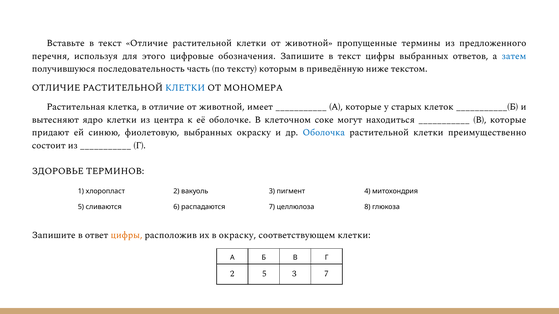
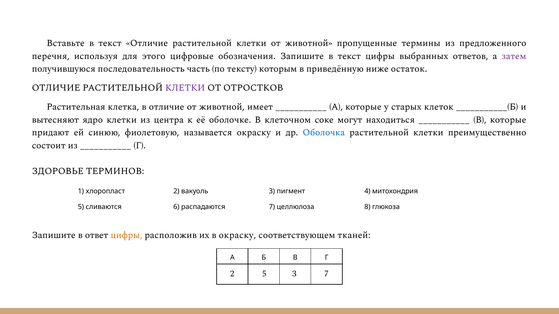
затем colour: blue -> purple (514, 56)
текстом: текстом -> остаток (409, 69)
КЛЕТКИ colour: blue -> purple (185, 88)
МОНОМЕРА: МОНОМЕРА -> ОТРОСТКОВ (253, 88)
фиолетовую выбранных: выбранных -> называется (208, 133)
соответствующем клетки: клетки -> тканей (354, 236)
